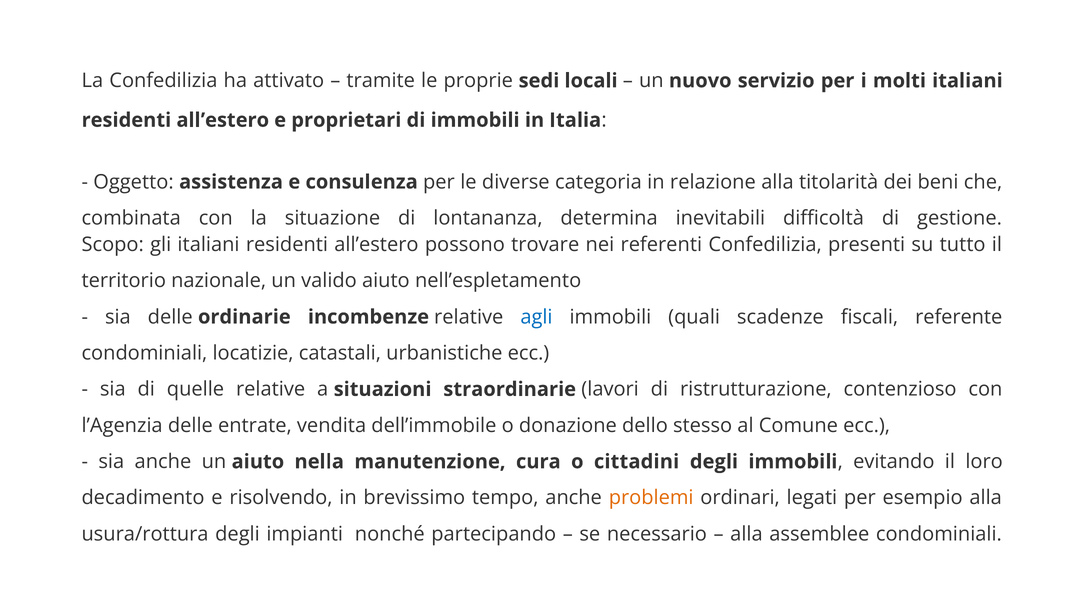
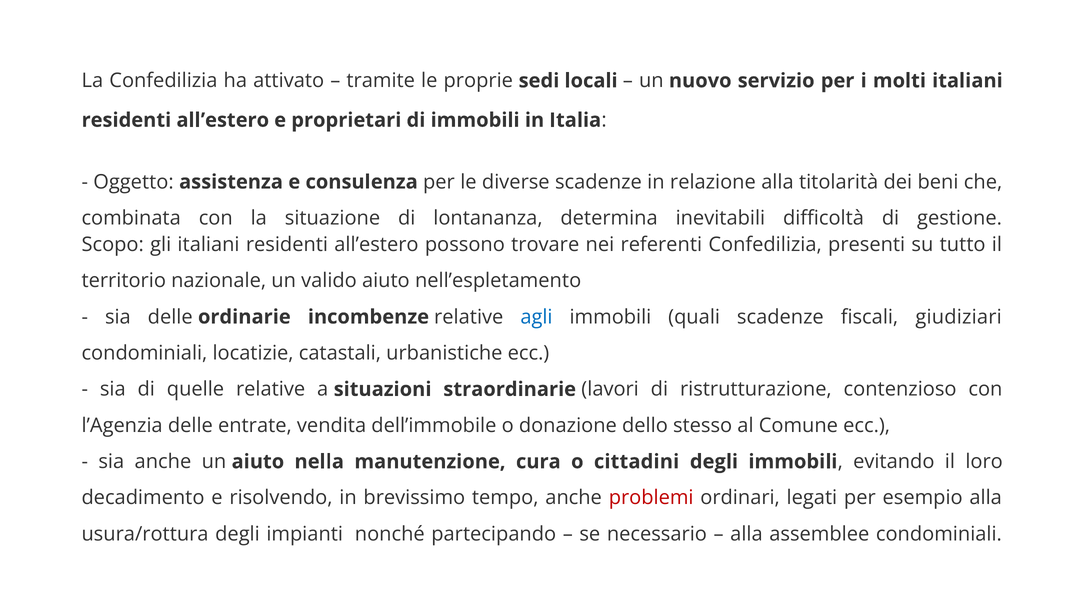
diverse categoria: categoria -> scadenze (598, 182)
referente: referente -> giudiziari (959, 317)
problemi colour: orange -> red (651, 497)
